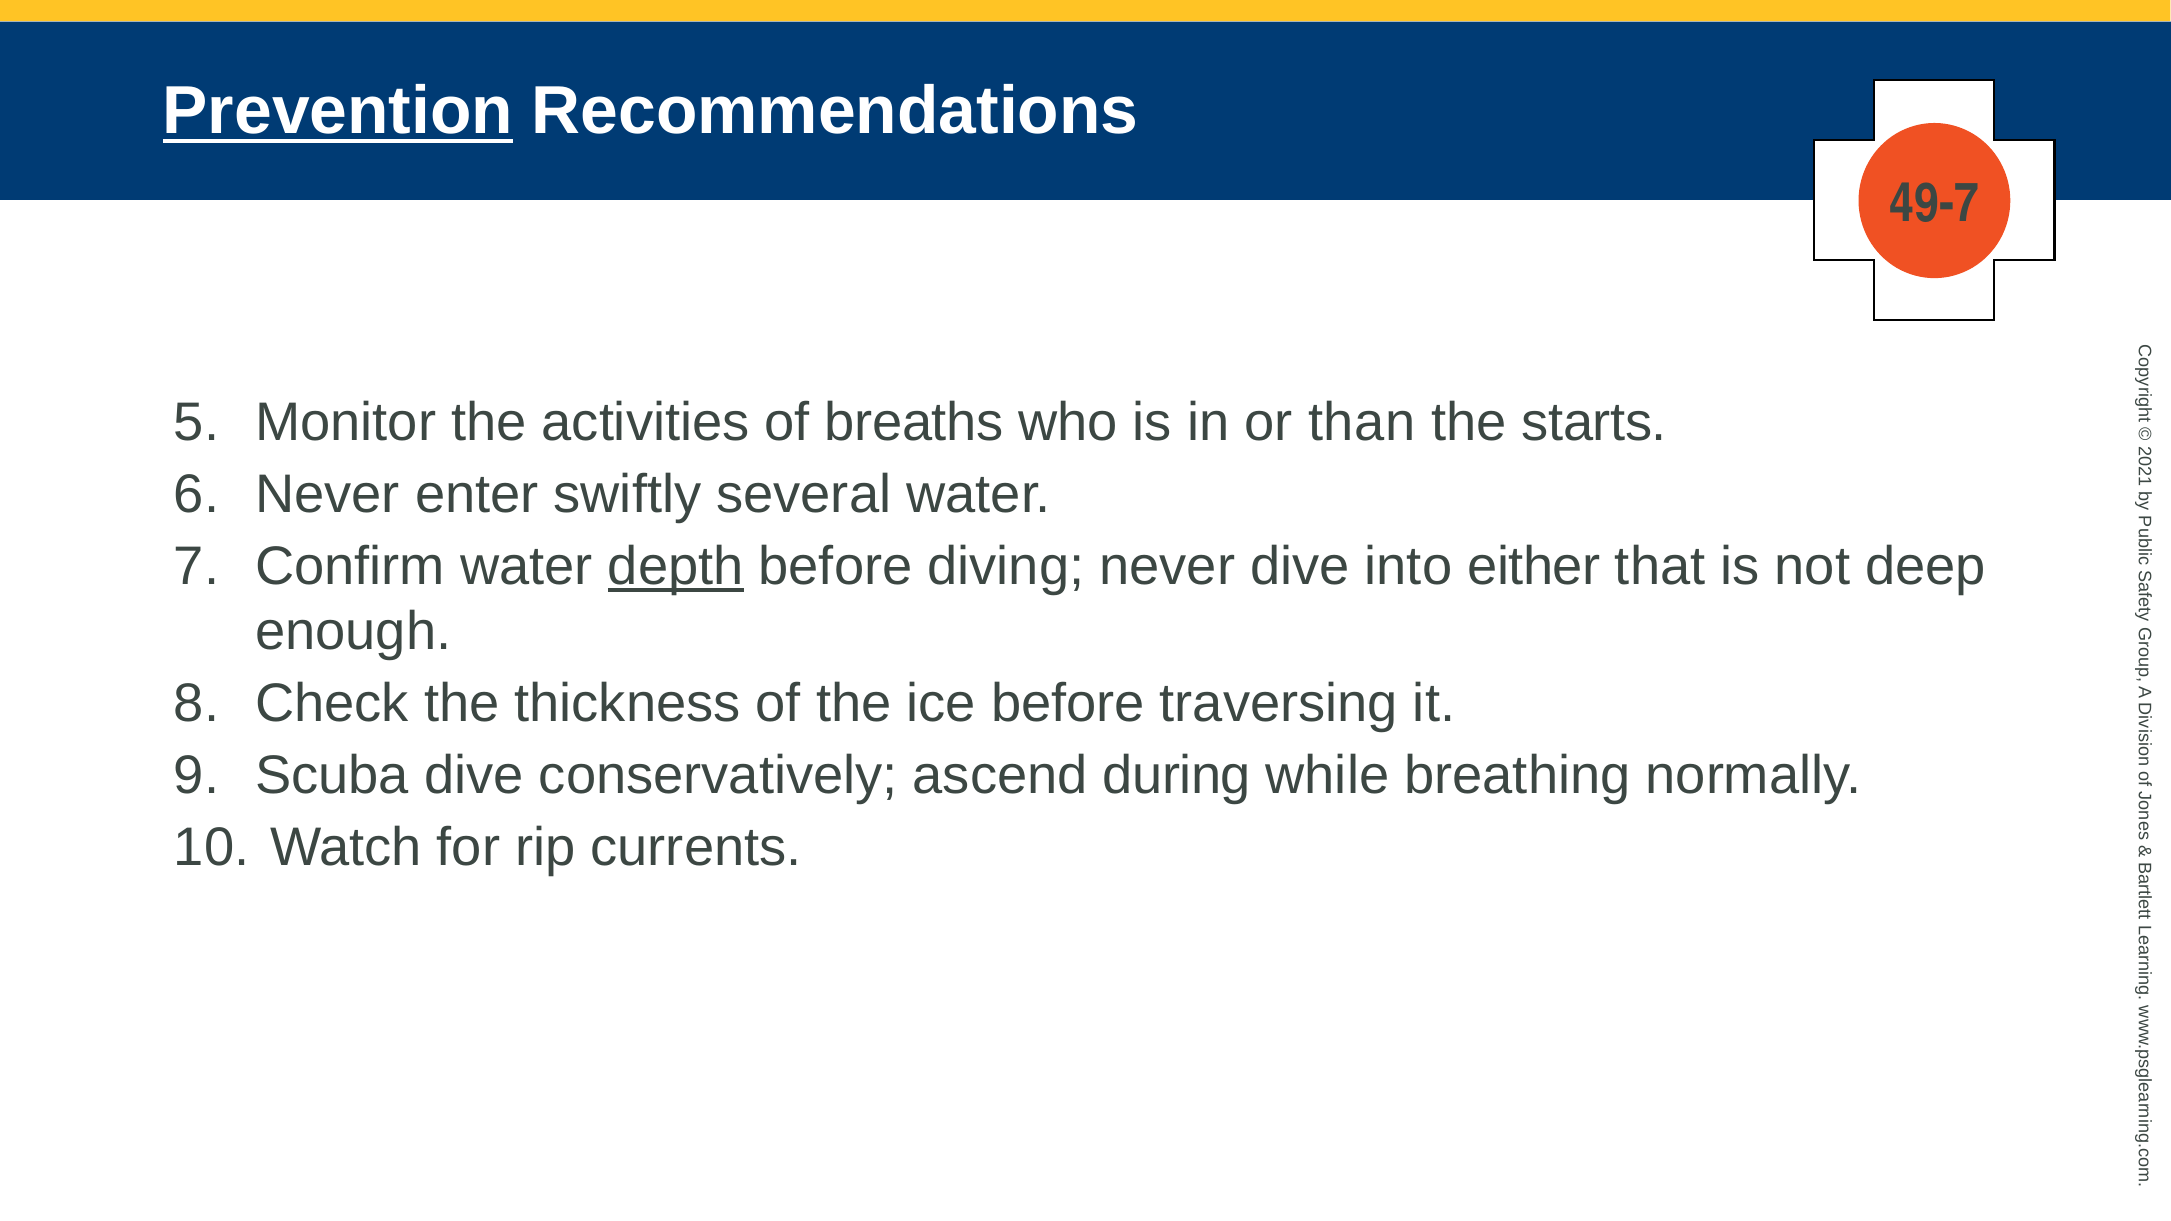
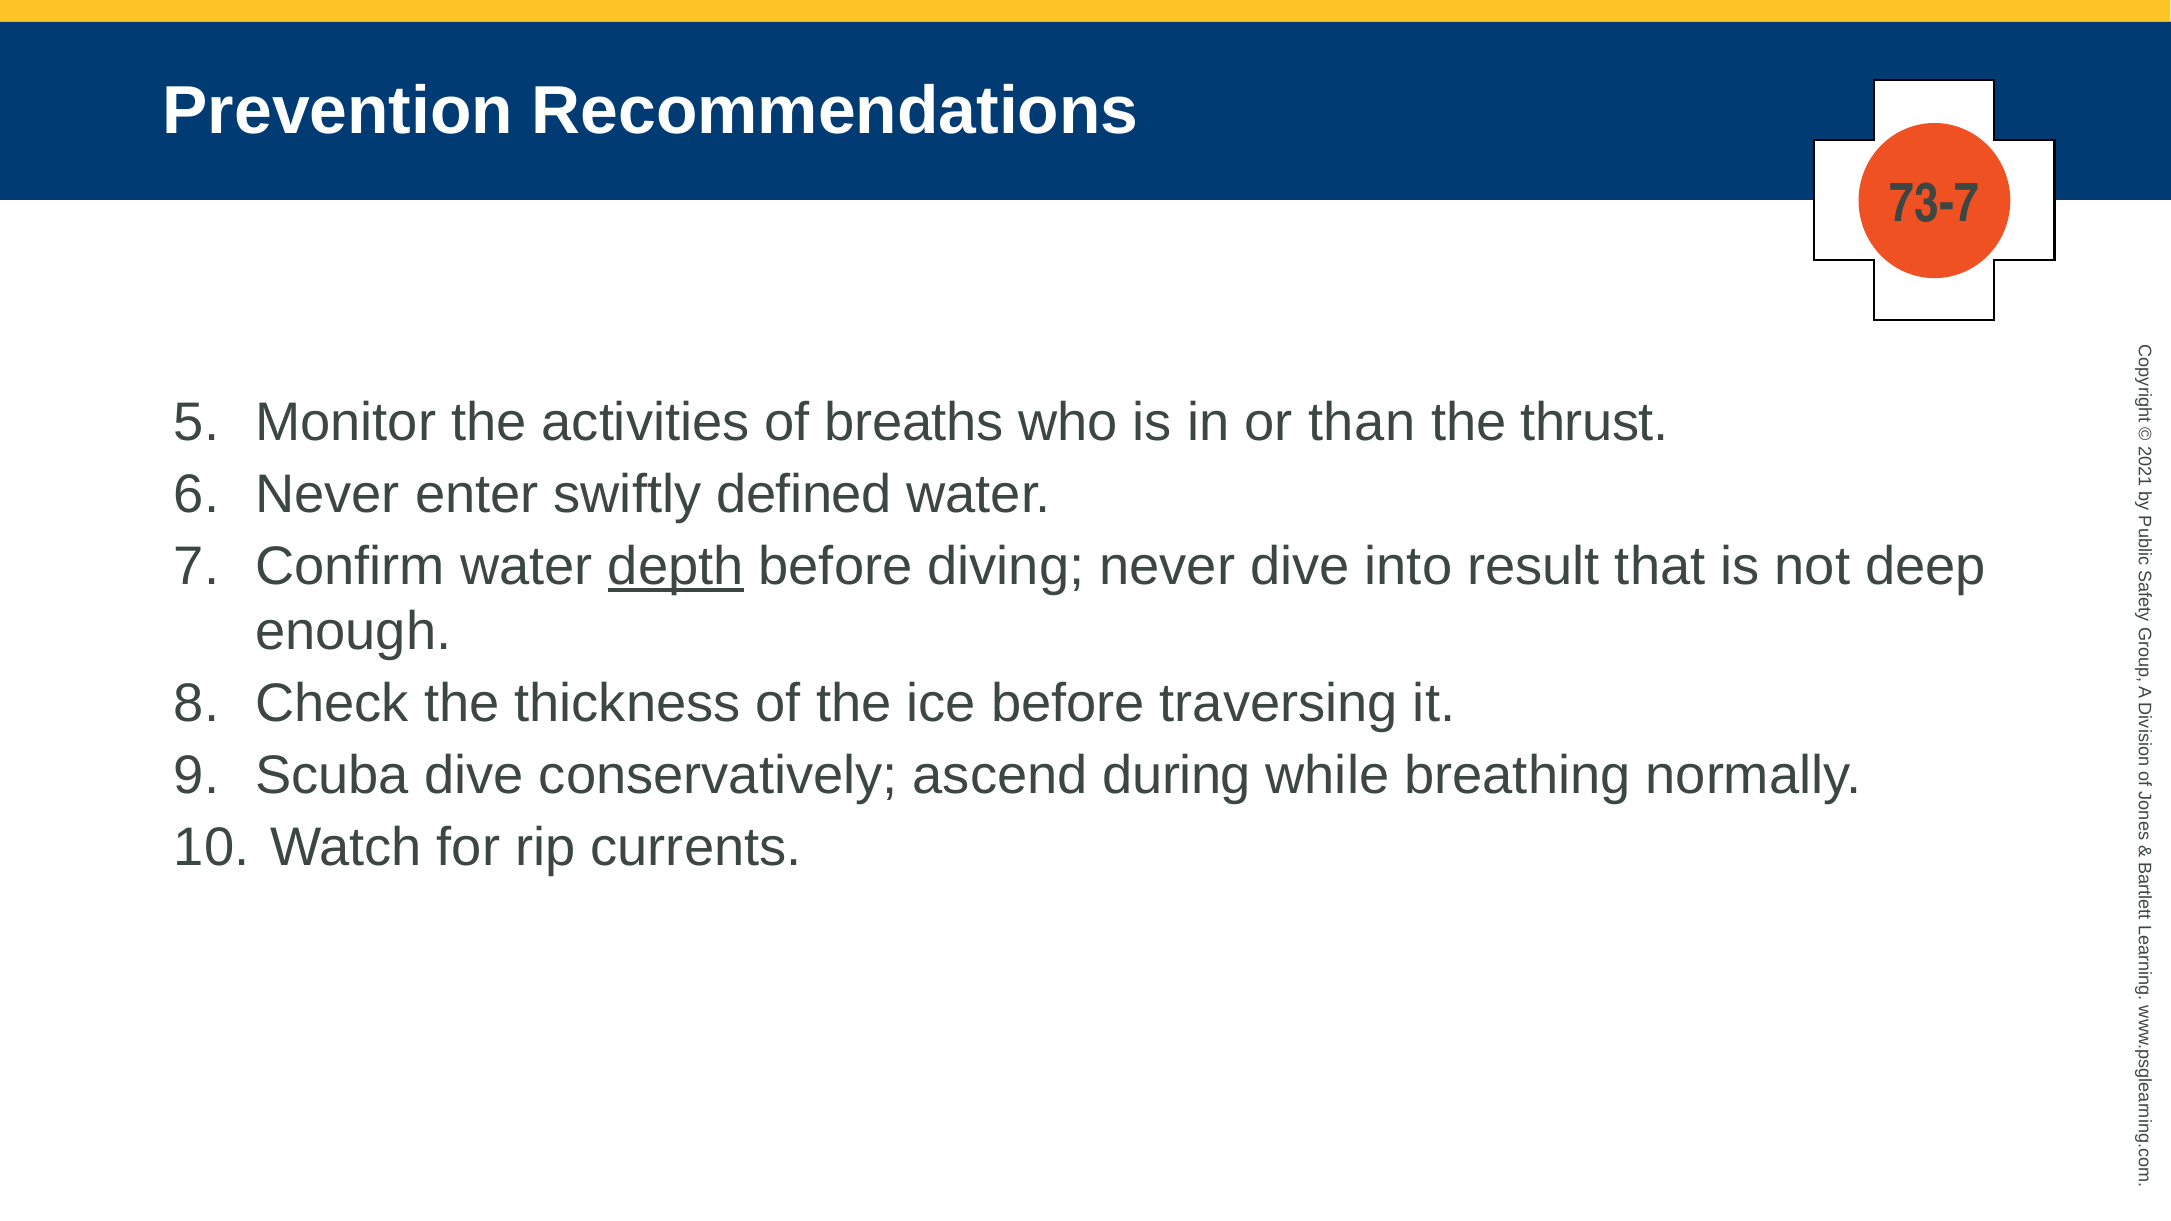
Prevention underline: present -> none (338, 112)
49-7: 49-7 -> 73-7 (1934, 203)
starts: starts -> thrust (1594, 423)
several: several -> defined (804, 495)
either: either -> result (1534, 567)
